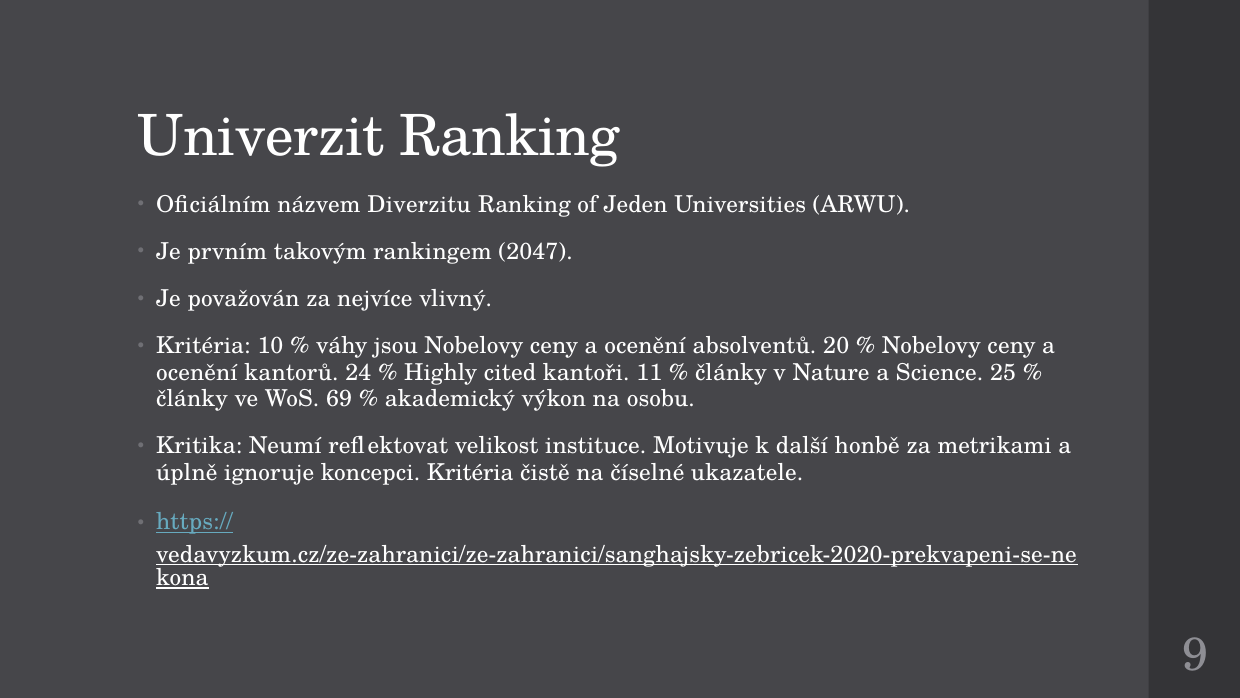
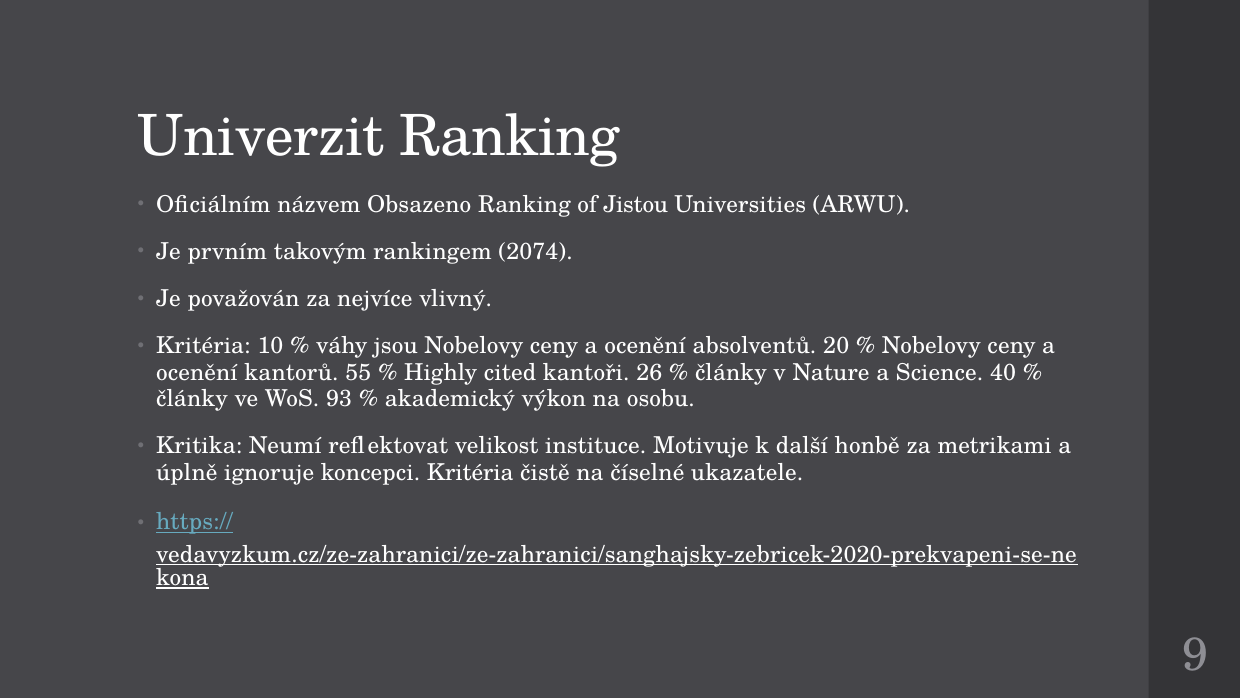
Diverzitu: Diverzitu -> Obsazeno (419, 204)
Jeden: Jeden -> Jistou (636, 204)
2047: 2047 -> 2074 (536, 251)
24: 24 -> 55 (358, 372)
11: 11 -> 26 (649, 372)
25: 25 -> 40 (1003, 372)
69: 69 -> 93 (339, 399)
